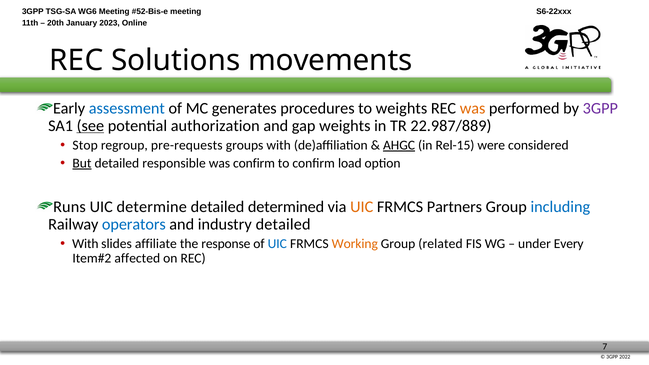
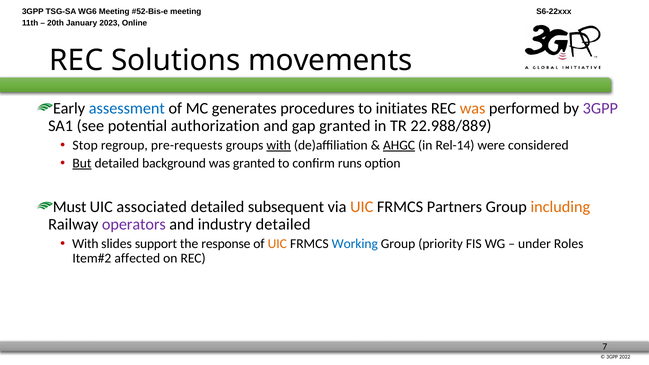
to weights: weights -> initiates (402, 108)
see underline: present -> none (90, 126)
gap weights: weights -> granted (345, 126)
22.987/889: 22.987/889 -> 22.988/889 (451, 126)
with underline: none -> present (279, 145)
Rel-15: Rel-15 -> Rel-14 (455, 145)
responsible: responsible -> background (174, 163)
was confirm: confirm -> granted (254, 163)
load: load -> runs (350, 163)
Runs: Runs -> Must (70, 207)
determine: determine -> associated (152, 207)
determined: determined -> subsequent (286, 207)
including colour: blue -> orange (560, 207)
operators colour: blue -> purple (134, 224)
affiliate: affiliate -> support (156, 244)
UIC colour: blue -> orange (277, 244)
Working colour: orange -> blue (355, 244)
related: related -> priority (441, 244)
Every: Every -> Roles (569, 244)
